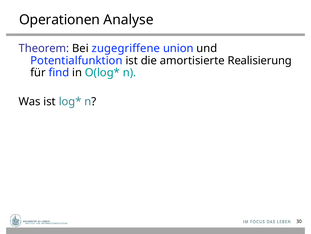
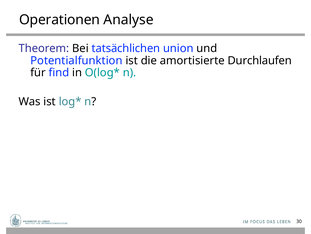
zugegriffene: zugegriffene -> tatsächlichen (126, 48)
Realisierung: Realisierung -> Durchlaufen (260, 60)
